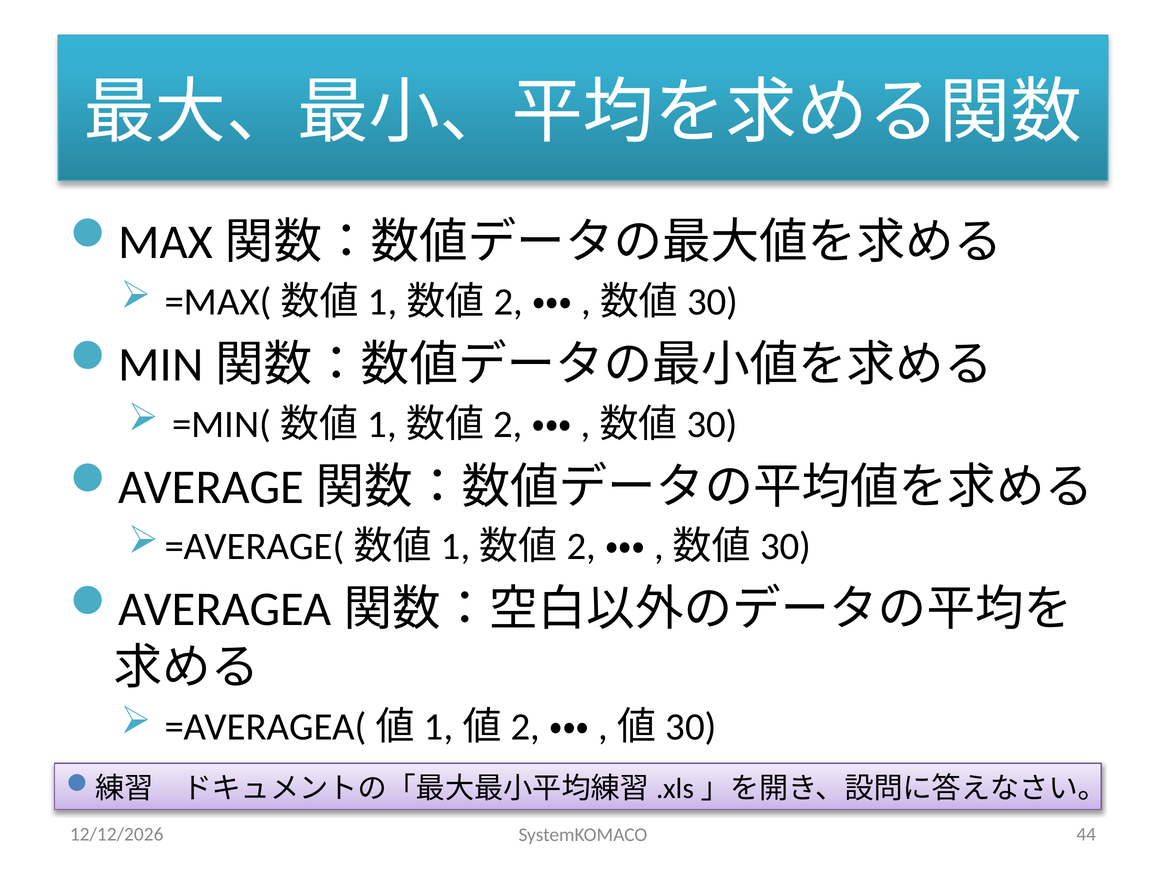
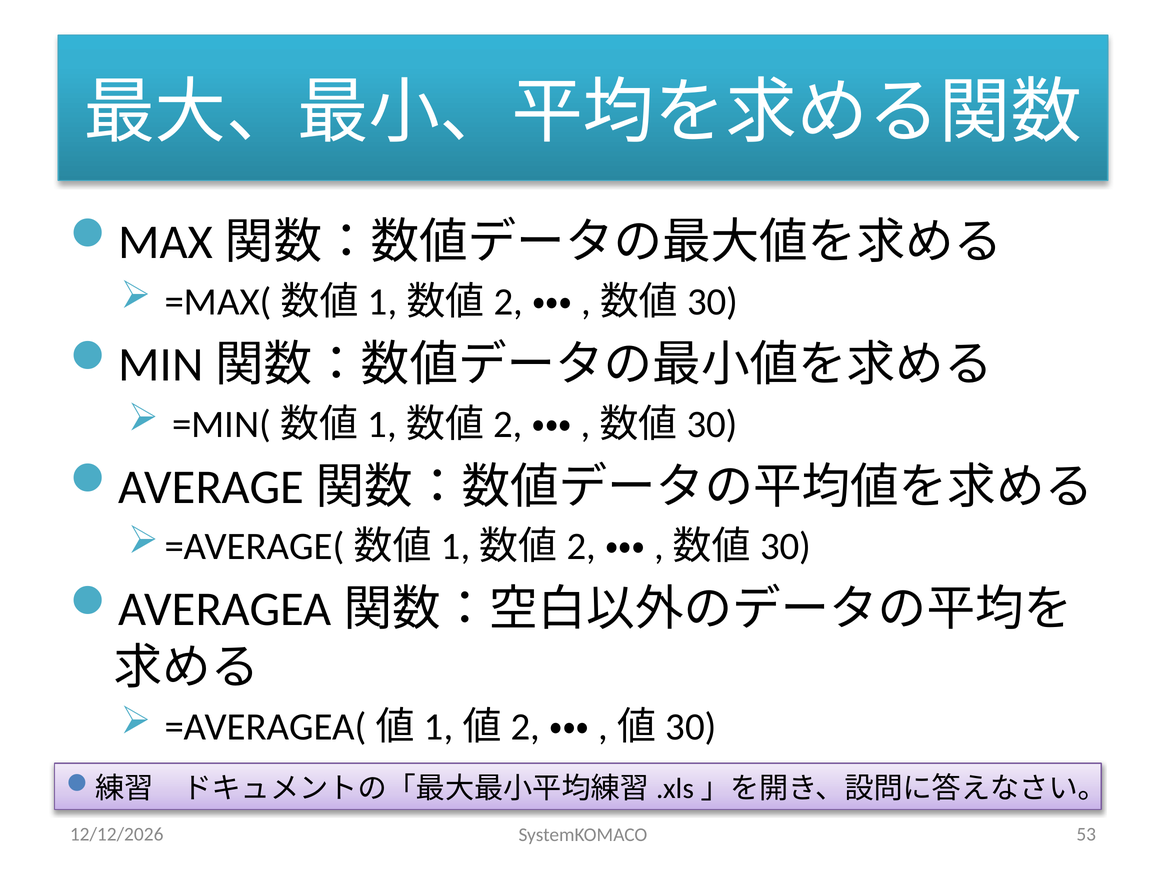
44: 44 -> 53 (1086, 835)
